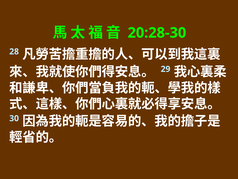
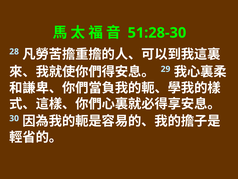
20:28-30: 20:28-30 -> 51:28-30 (157, 33)
